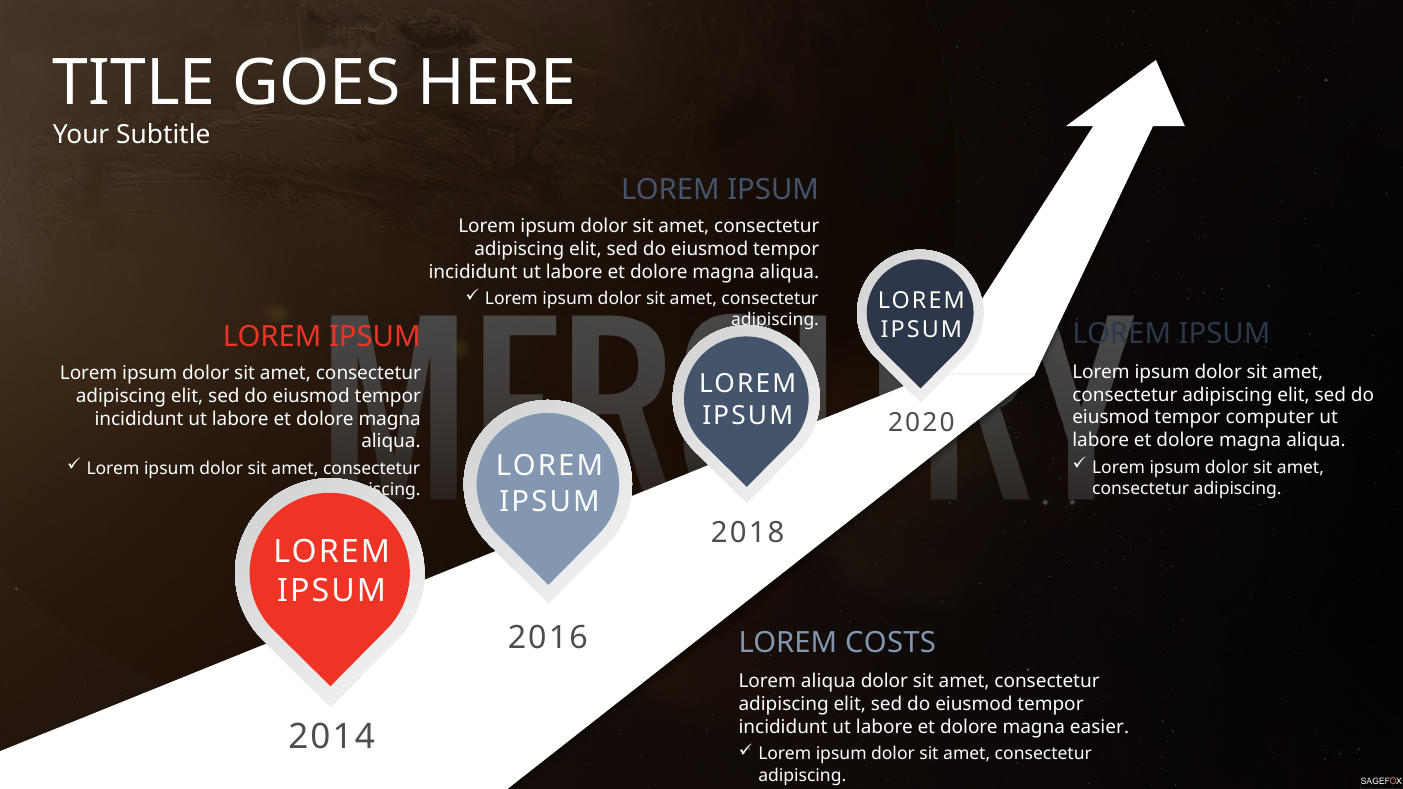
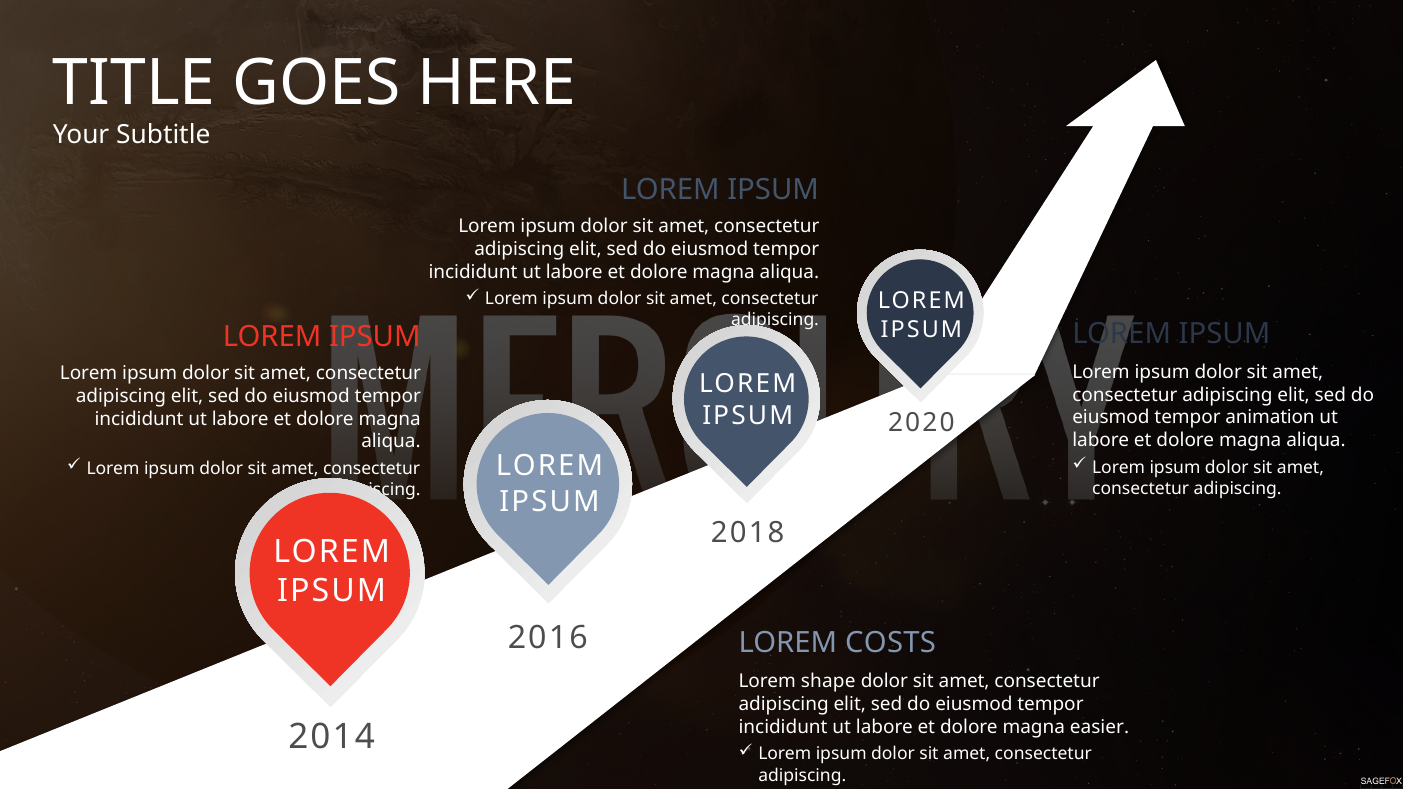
computer: computer -> animation (1270, 418)
Lorem aliqua: aliqua -> shape (828, 682)
